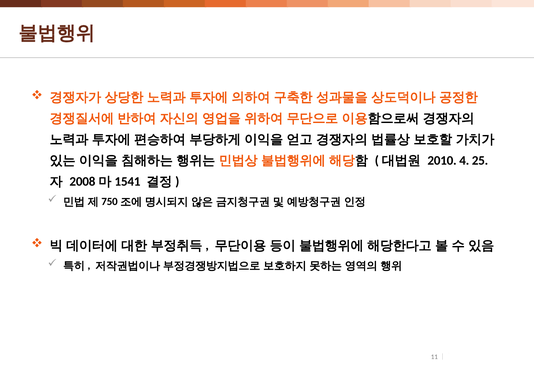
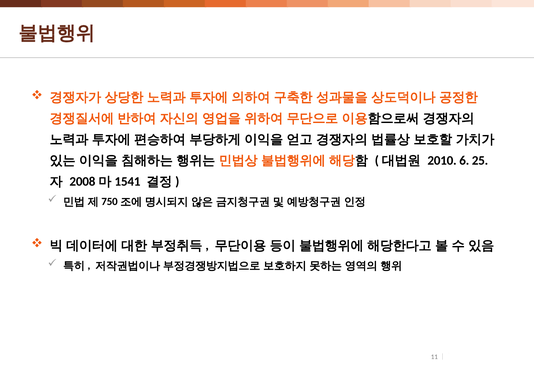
4: 4 -> 6 (464, 160)
